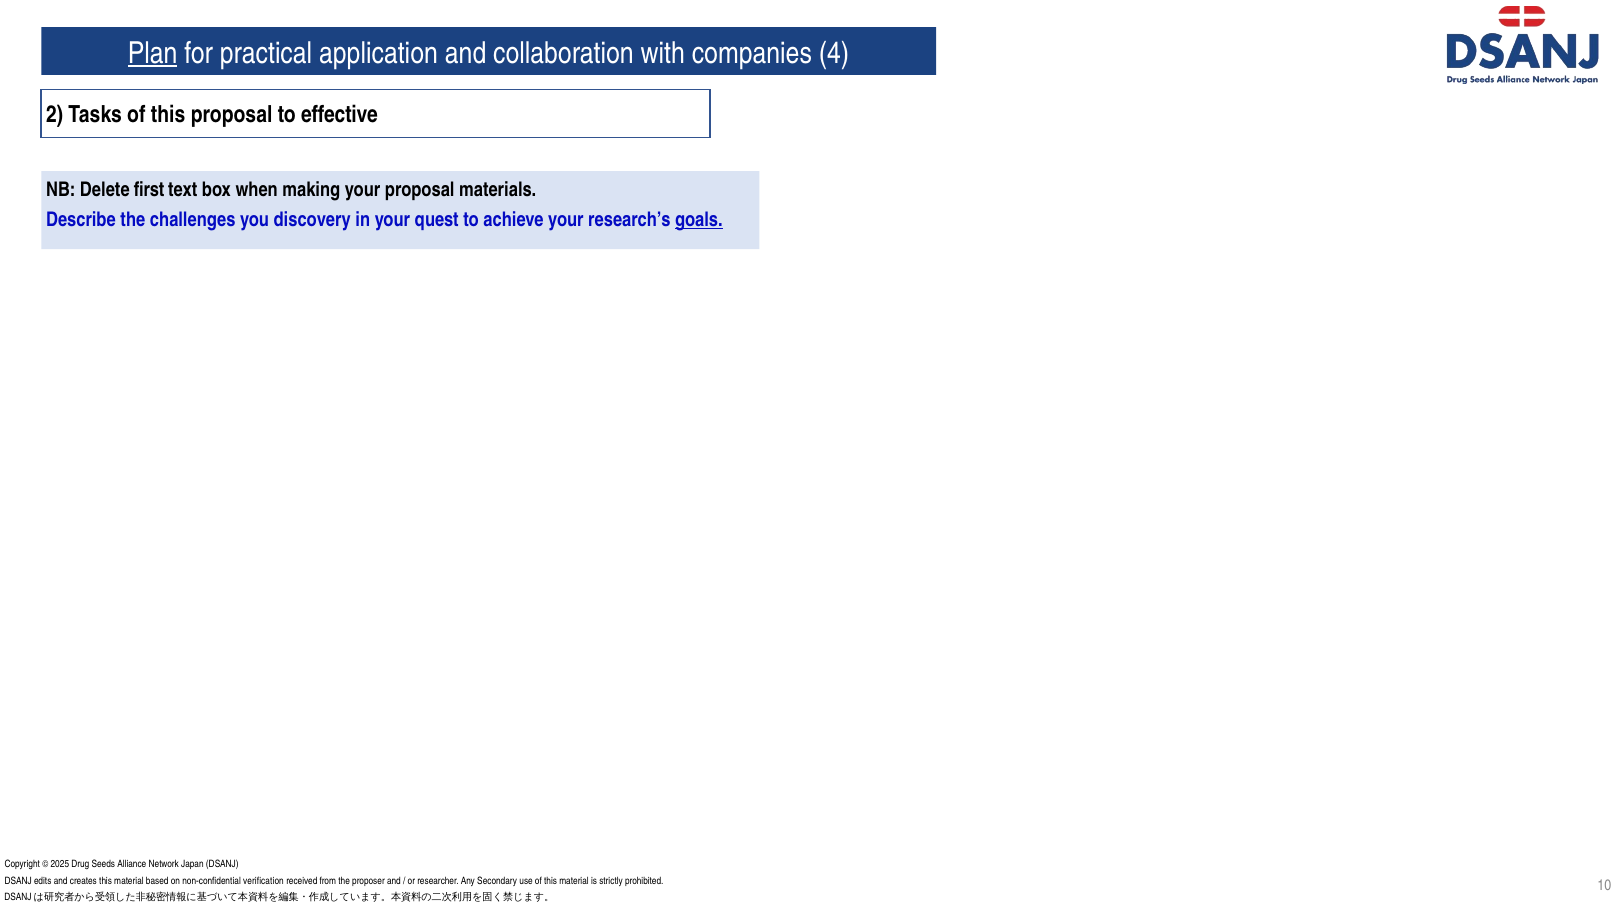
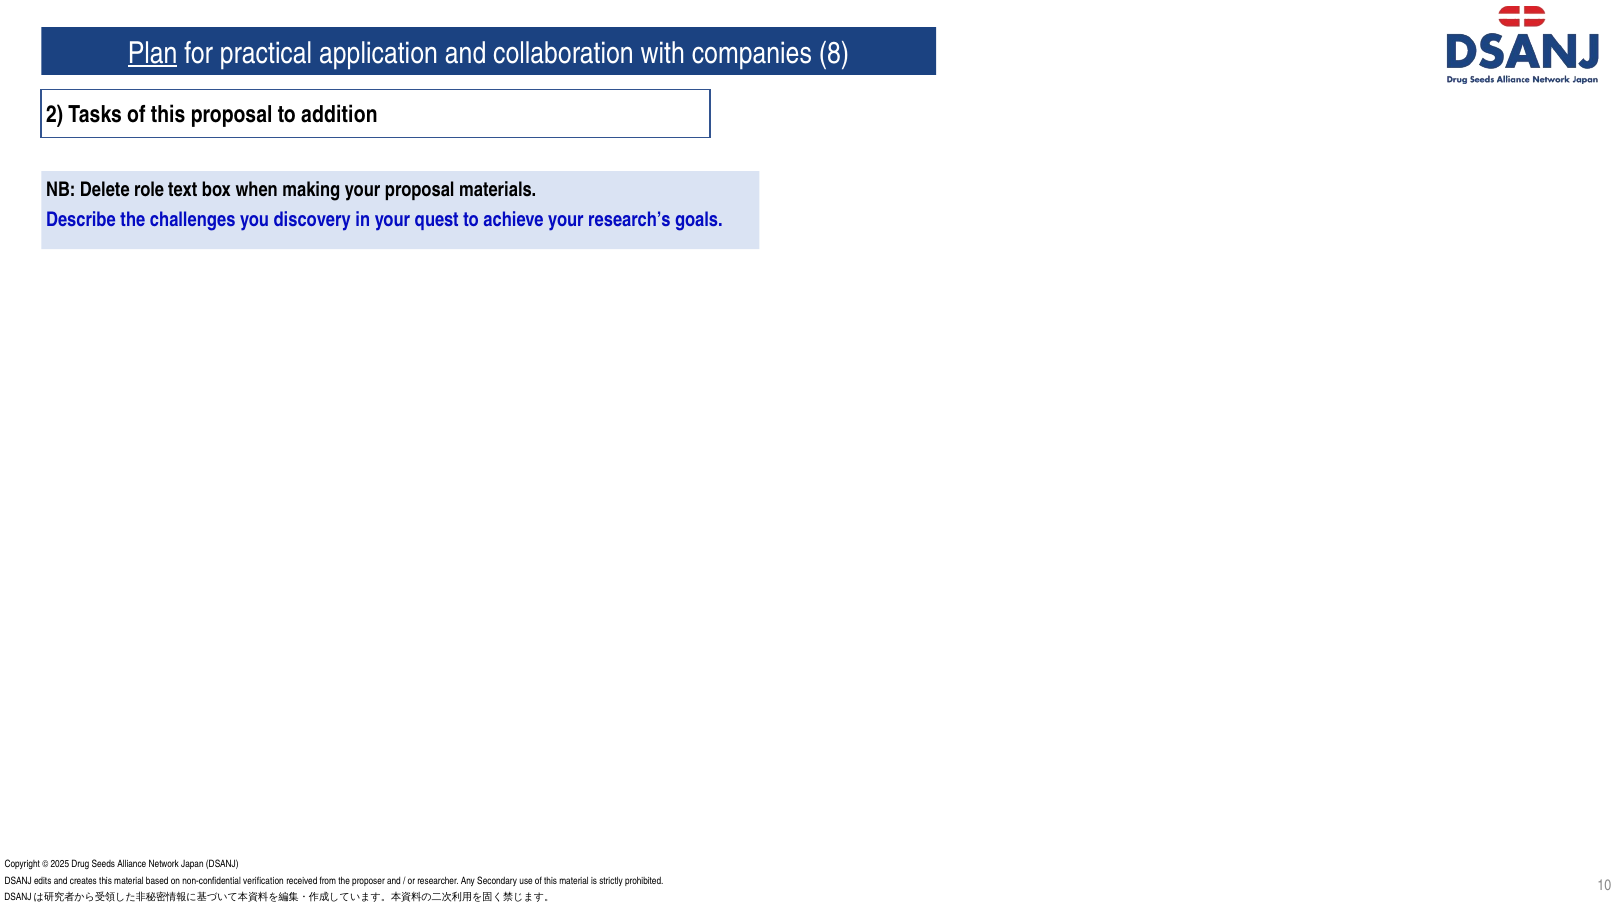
4: 4 -> 8 (834, 53)
effective: effective -> addition (339, 115)
first: first -> role (149, 189)
goals underline: present -> none (699, 220)
